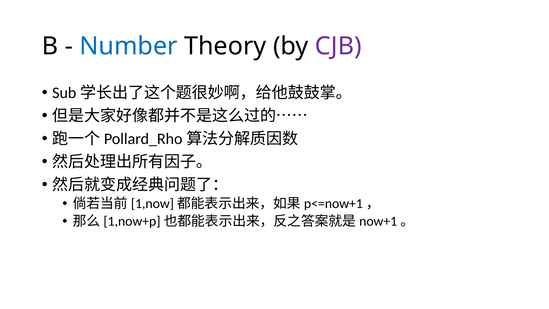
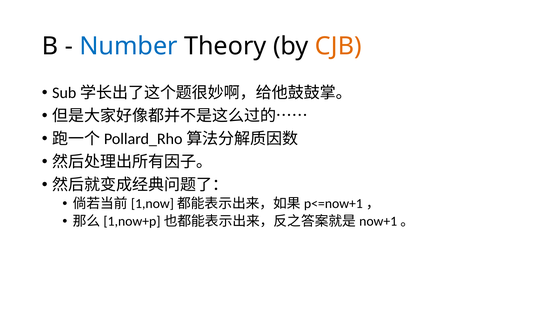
CJB colour: purple -> orange (338, 46)
